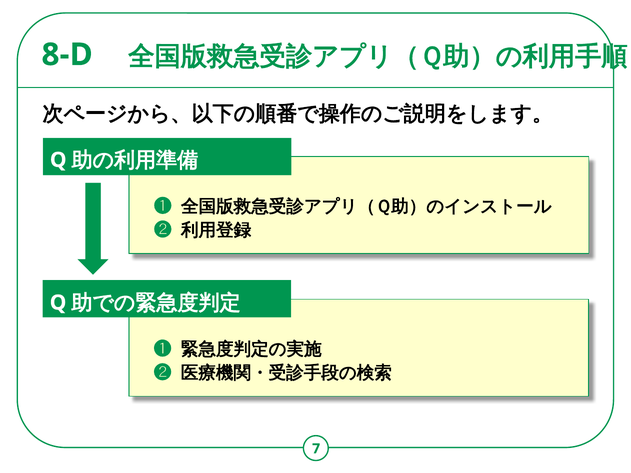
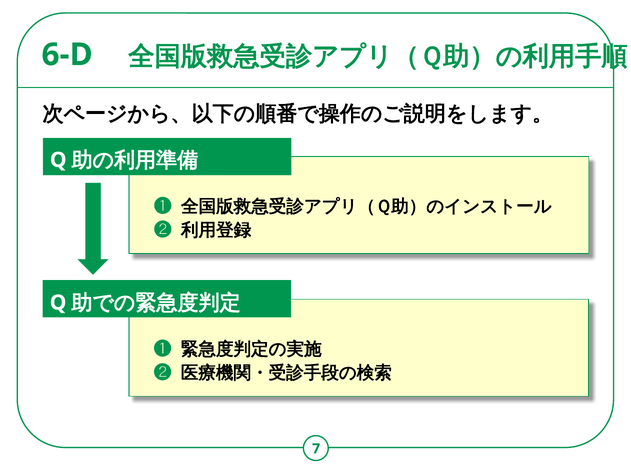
8-D: 8-D -> 6-D (67, 55)
